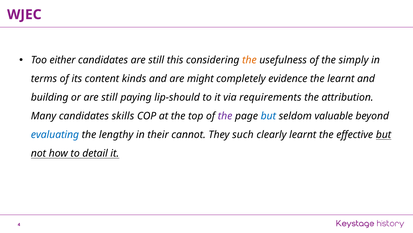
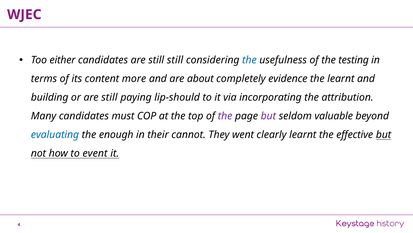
still this: this -> still (175, 60)
the colour: orange -> blue (249, 60)
simply: simply -> testing (354, 60)
kinds: kinds -> more (134, 79)
might: might -> about (200, 79)
requirements: requirements -> incorporating (270, 97)
skills: skills -> must (123, 116)
but colour: blue -> purple (268, 116)
lengthy: lengthy -> enough (116, 134)
such: such -> went (243, 134)
detail: detail -> event (95, 153)
